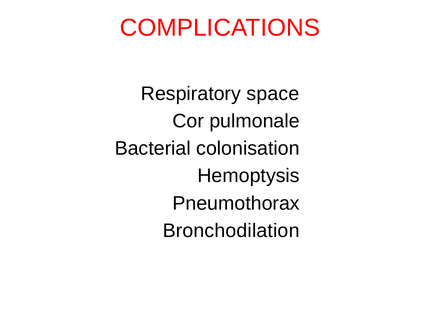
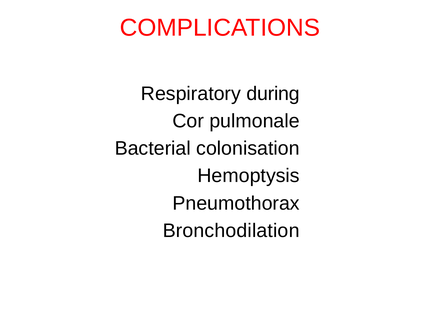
space: space -> during (273, 94)
